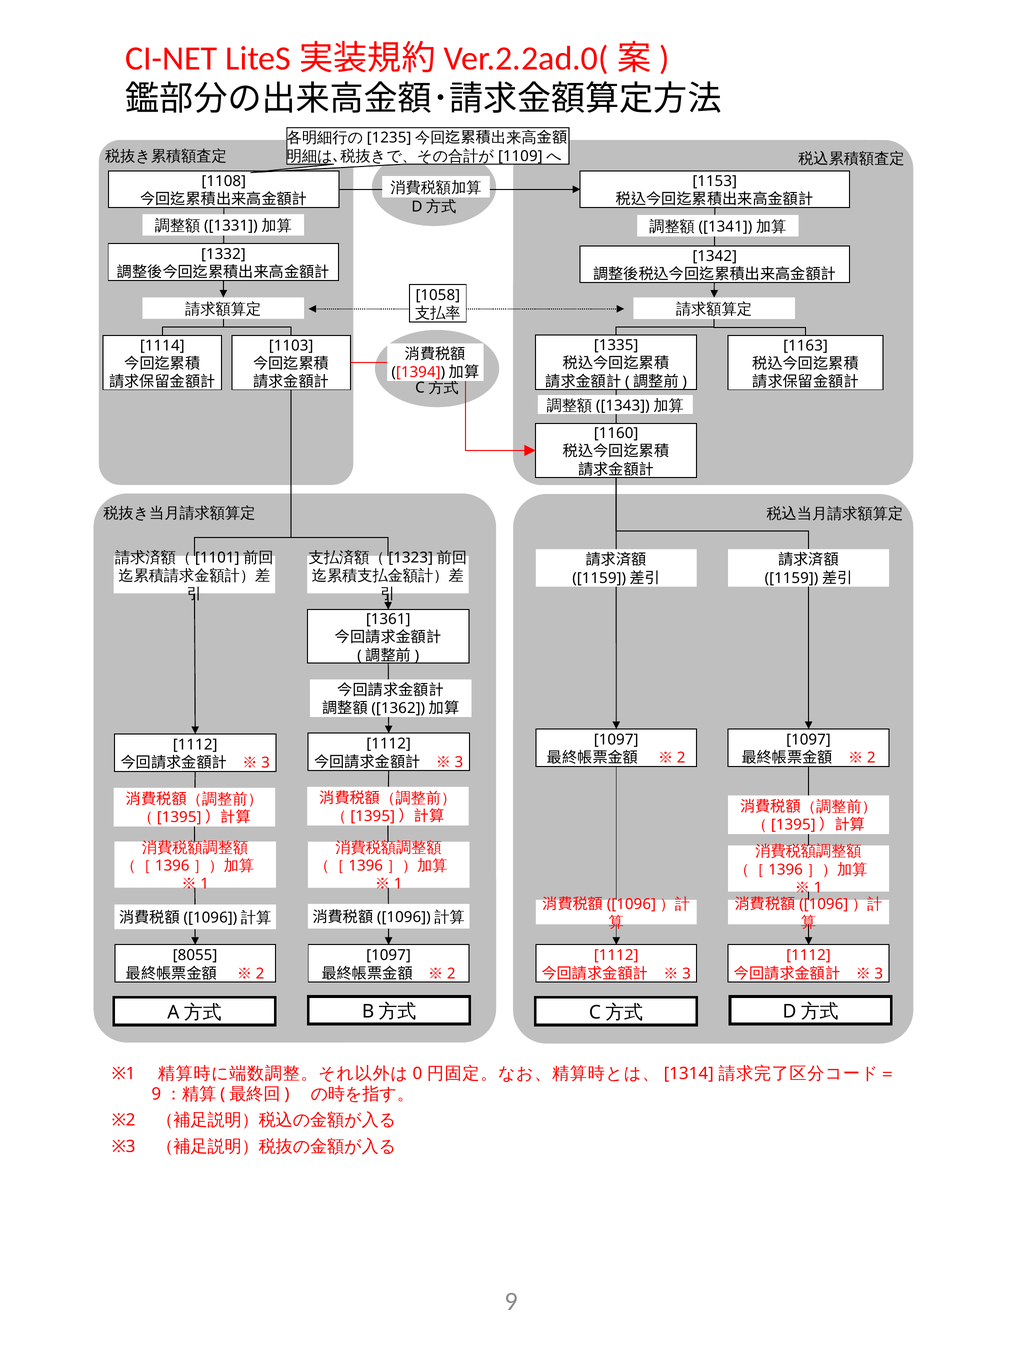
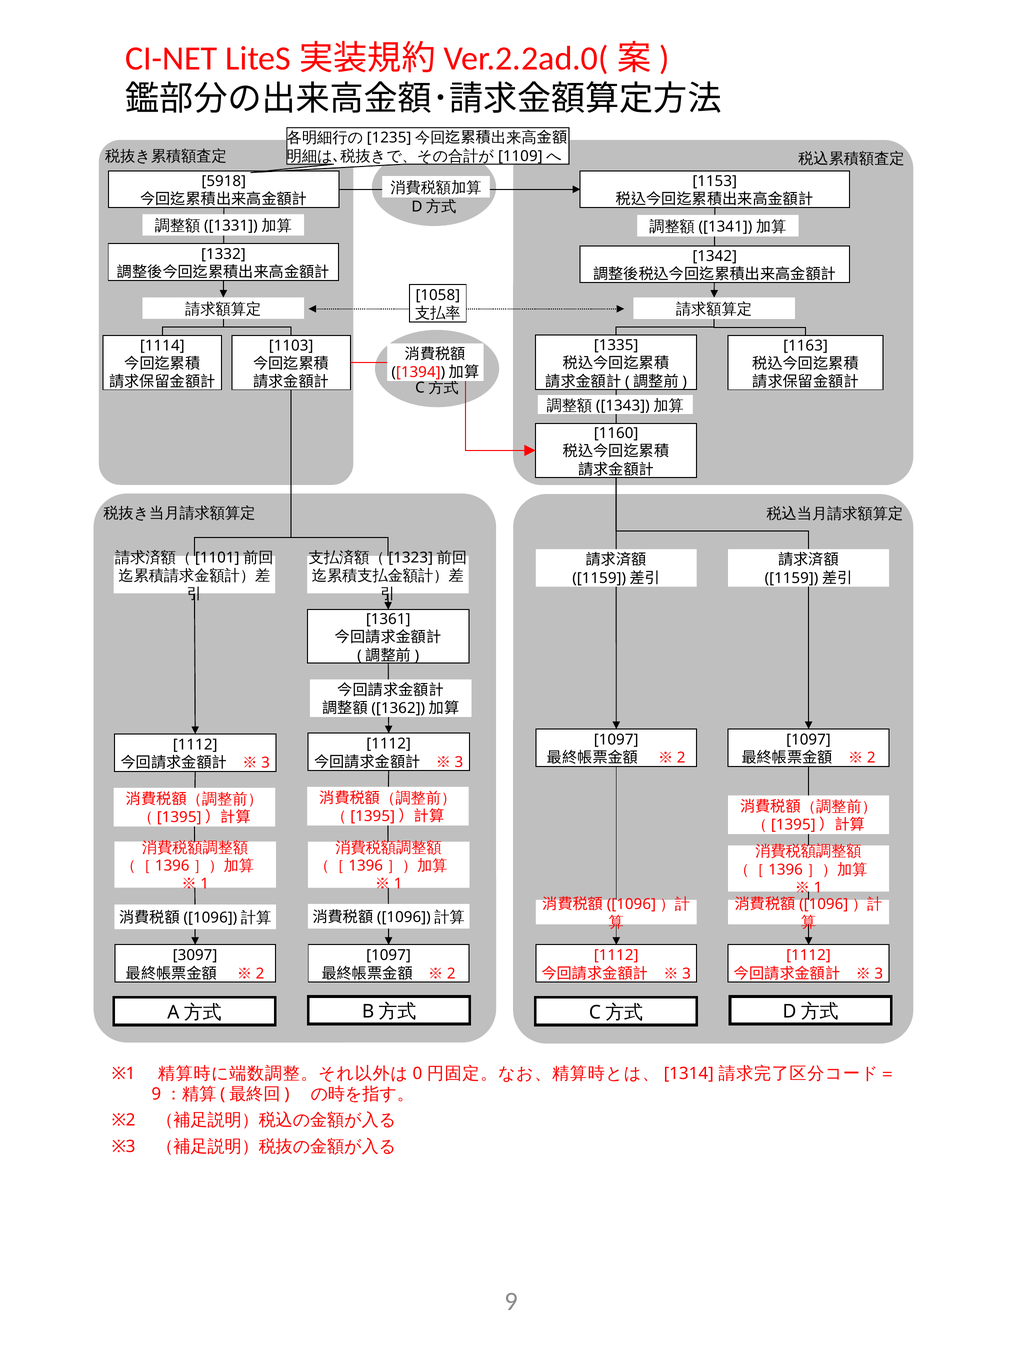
1108: 1108 -> 5918 (224, 181)
8055: 8055 -> 3097 (195, 955)
